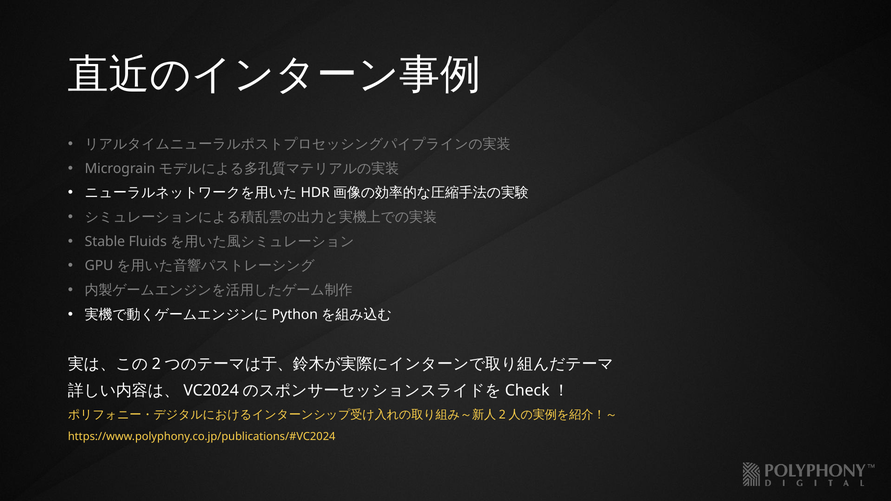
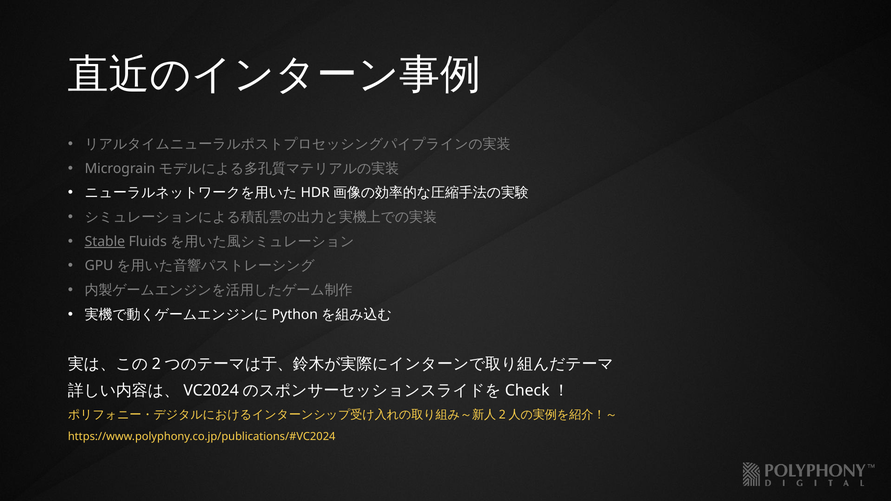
Stable underline: none -> present (105, 242)
